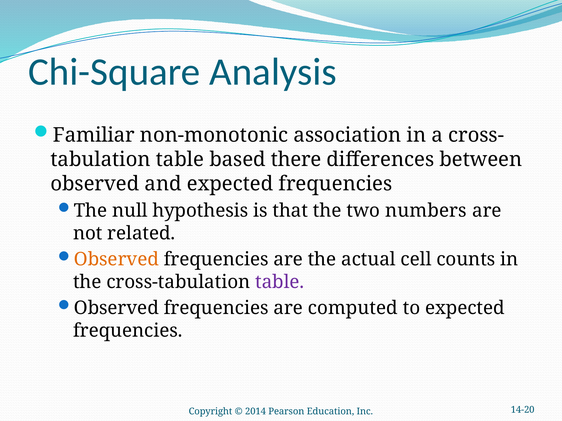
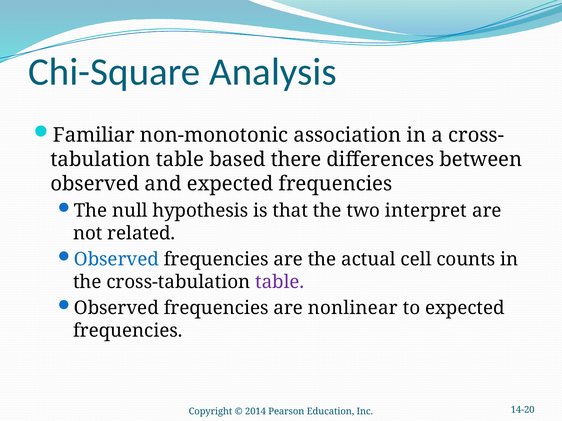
numbers: numbers -> interpret (426, 211)
Observed colour: orange -> blue (116, 260)
computed: computed -> nonlinear (353, 308)
